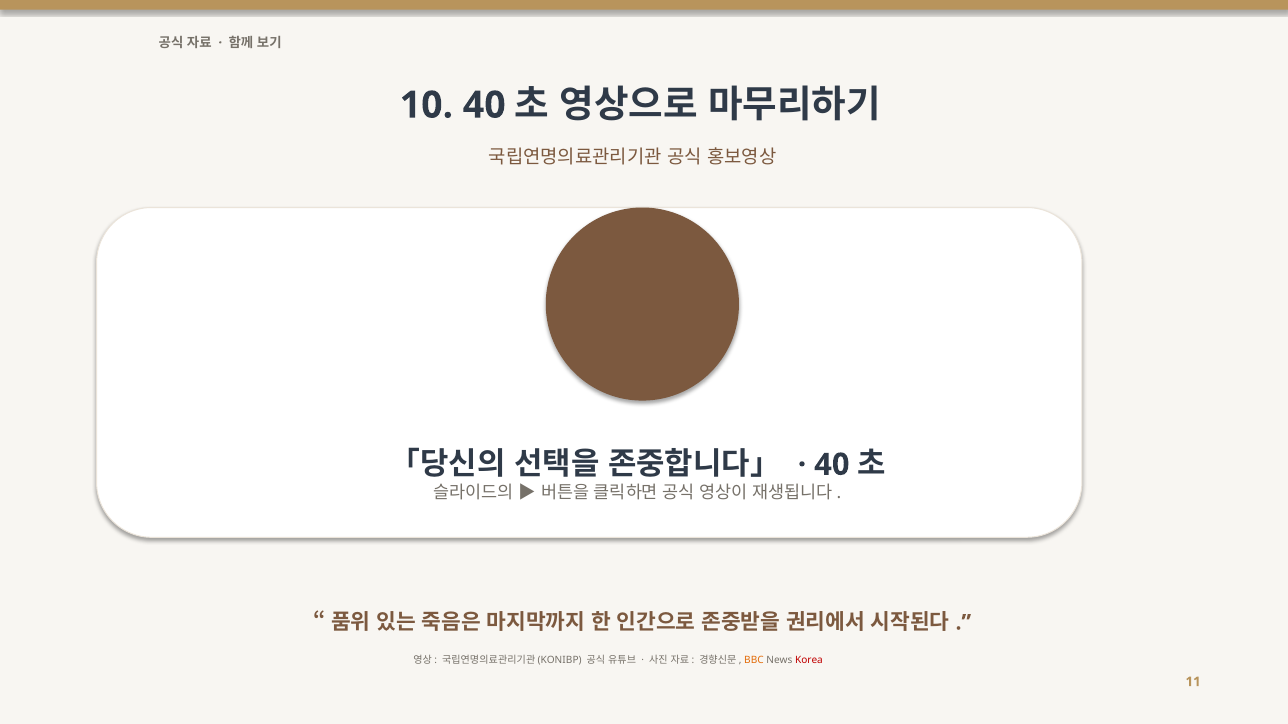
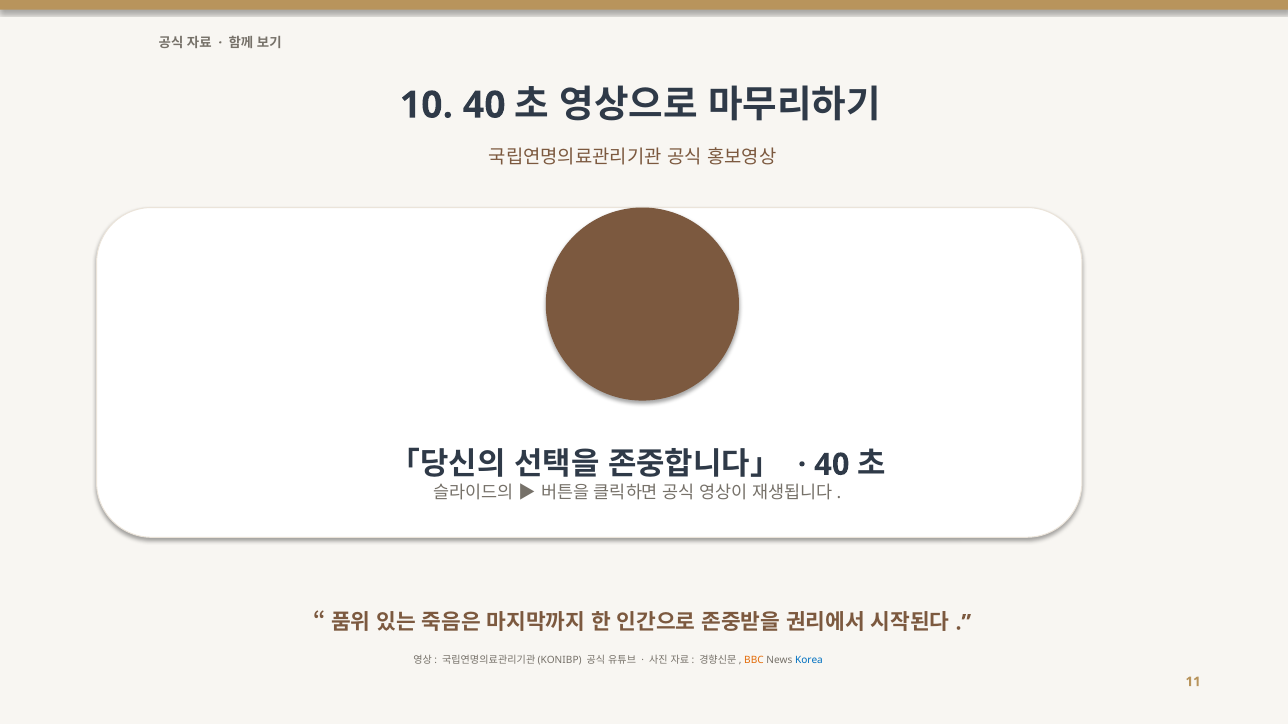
Korea colour: red -> blue (809, 661)
